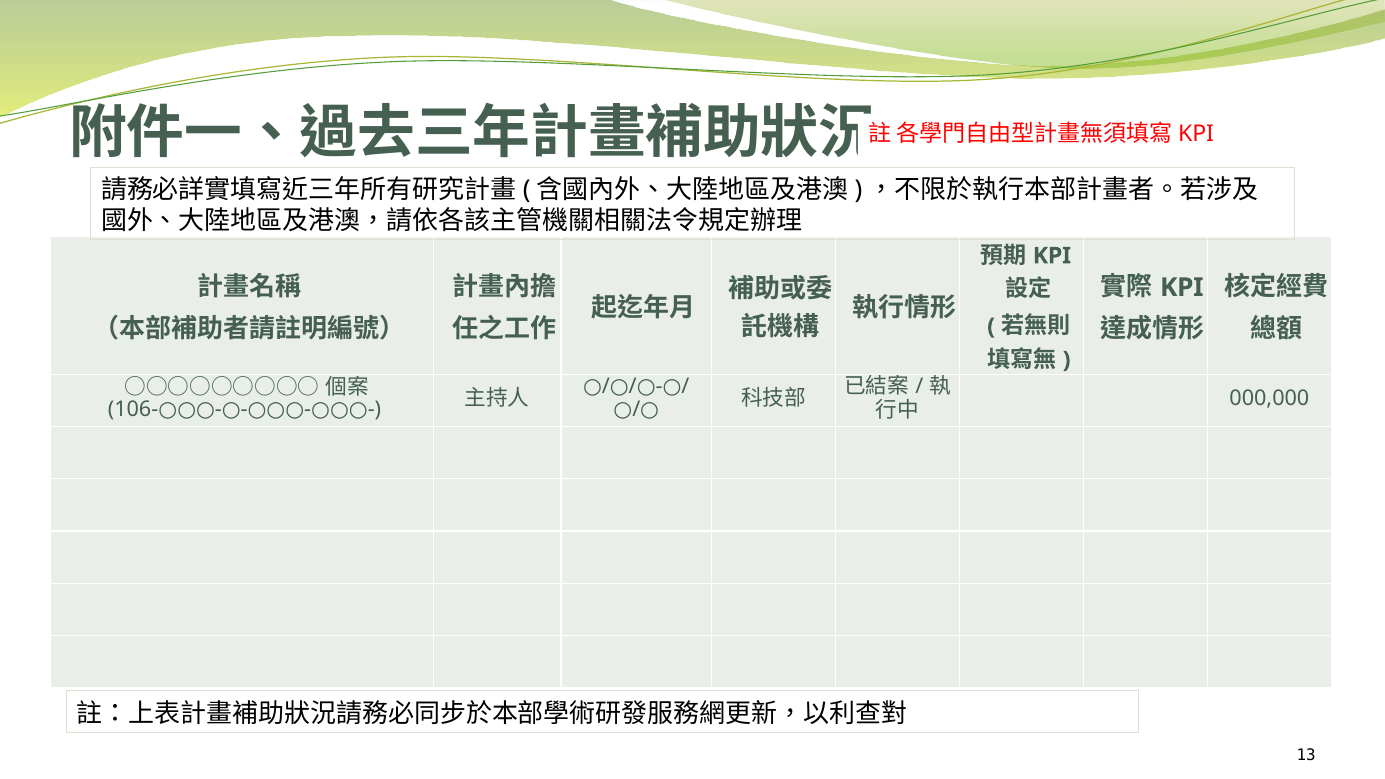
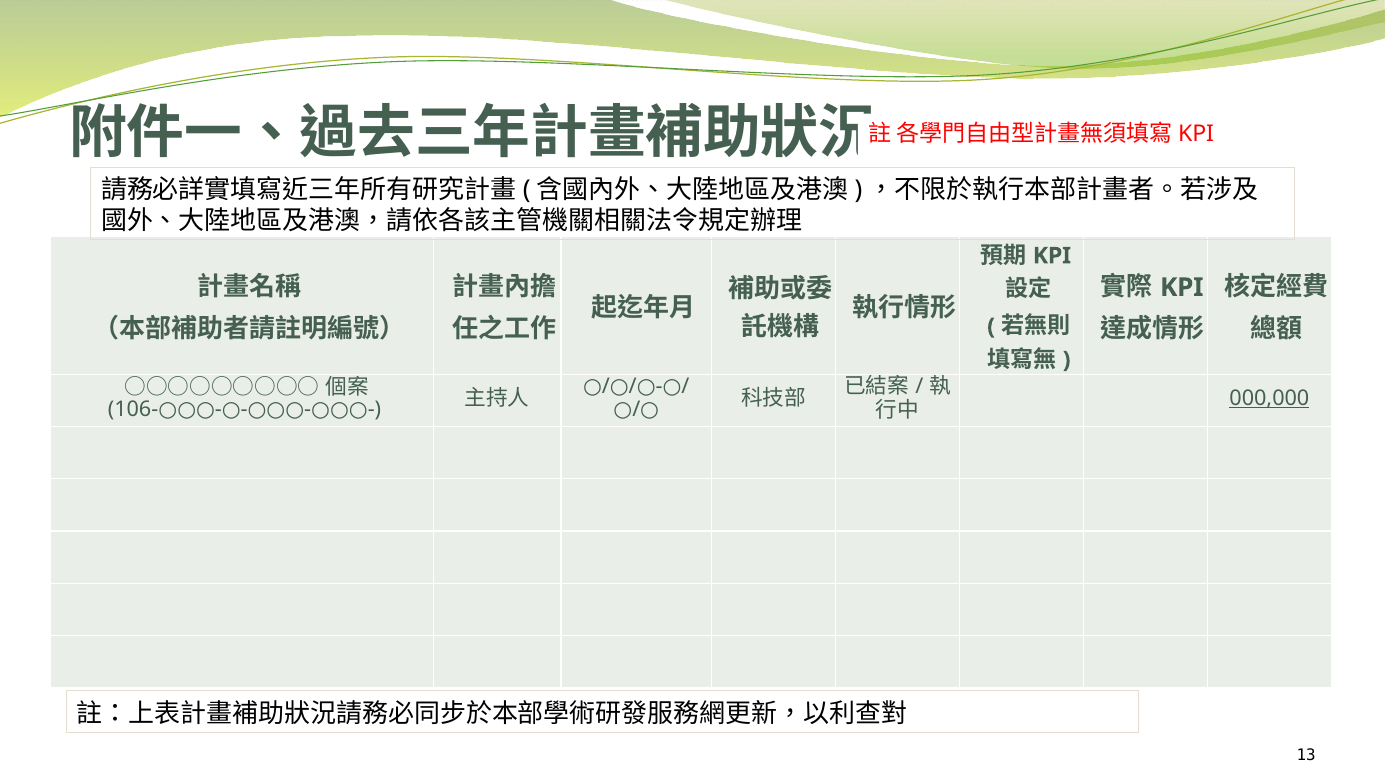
000,000 underline: none -> present (1269, 398)
